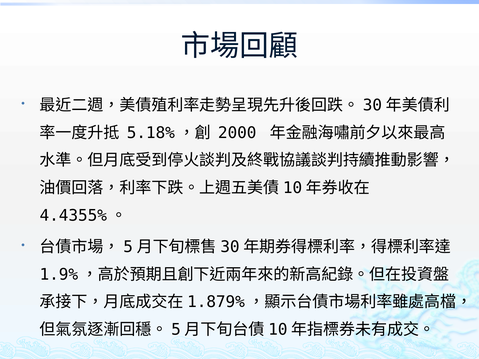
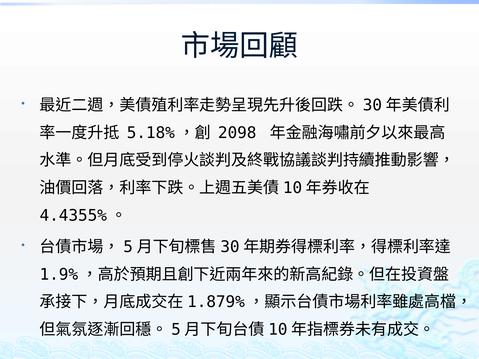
2000: 2000 -> 2098 (237, 133)
